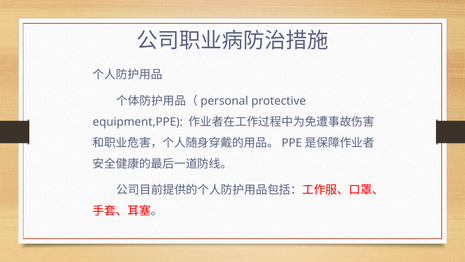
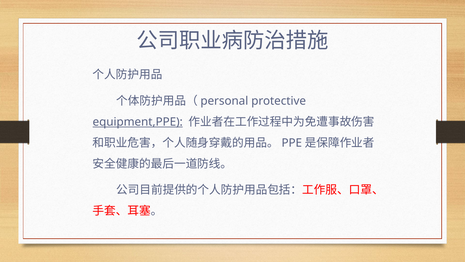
equipment,PPE underline: none -> present (138, 122)
